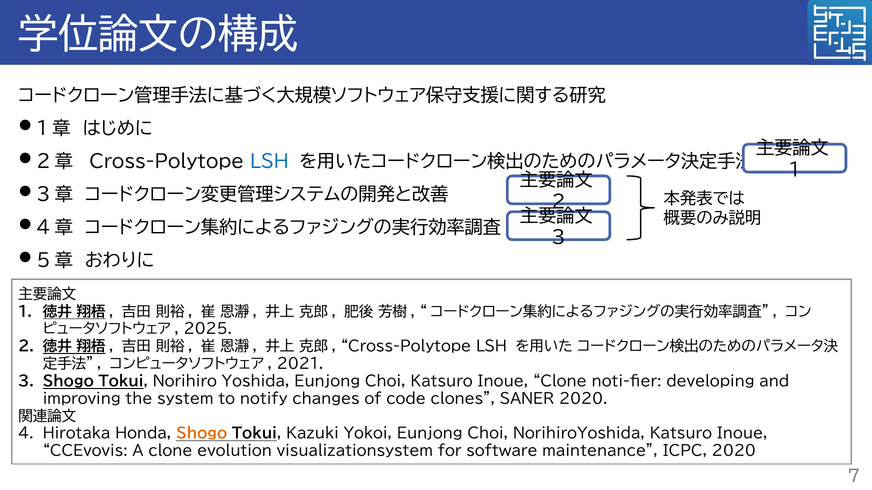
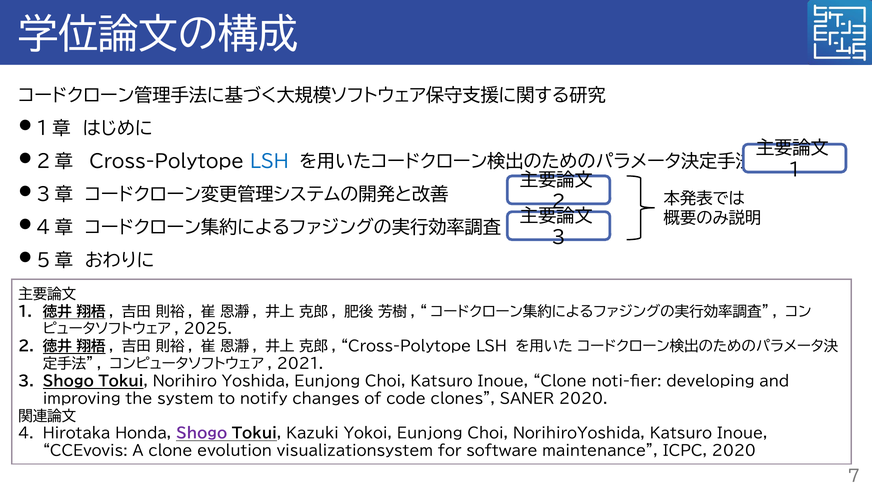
Shogo colour: orange -> purple (202, 434)
